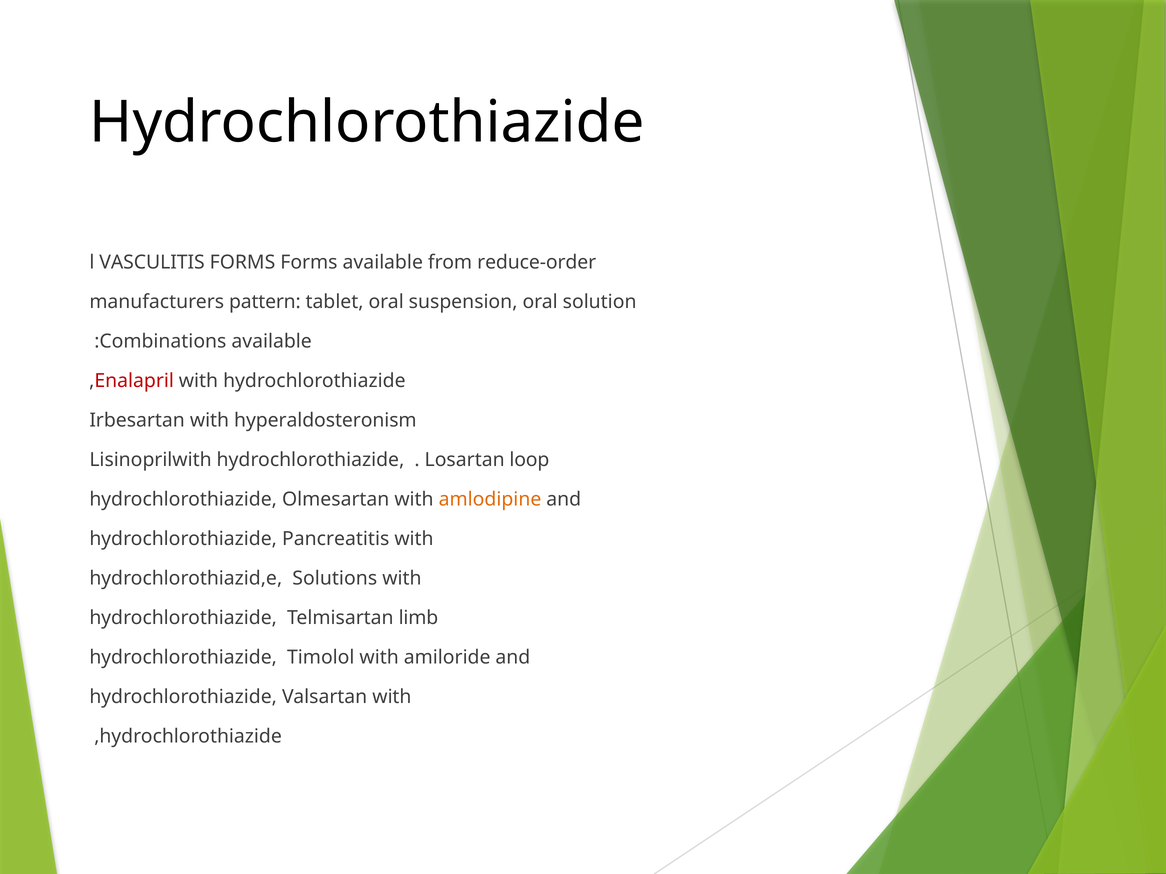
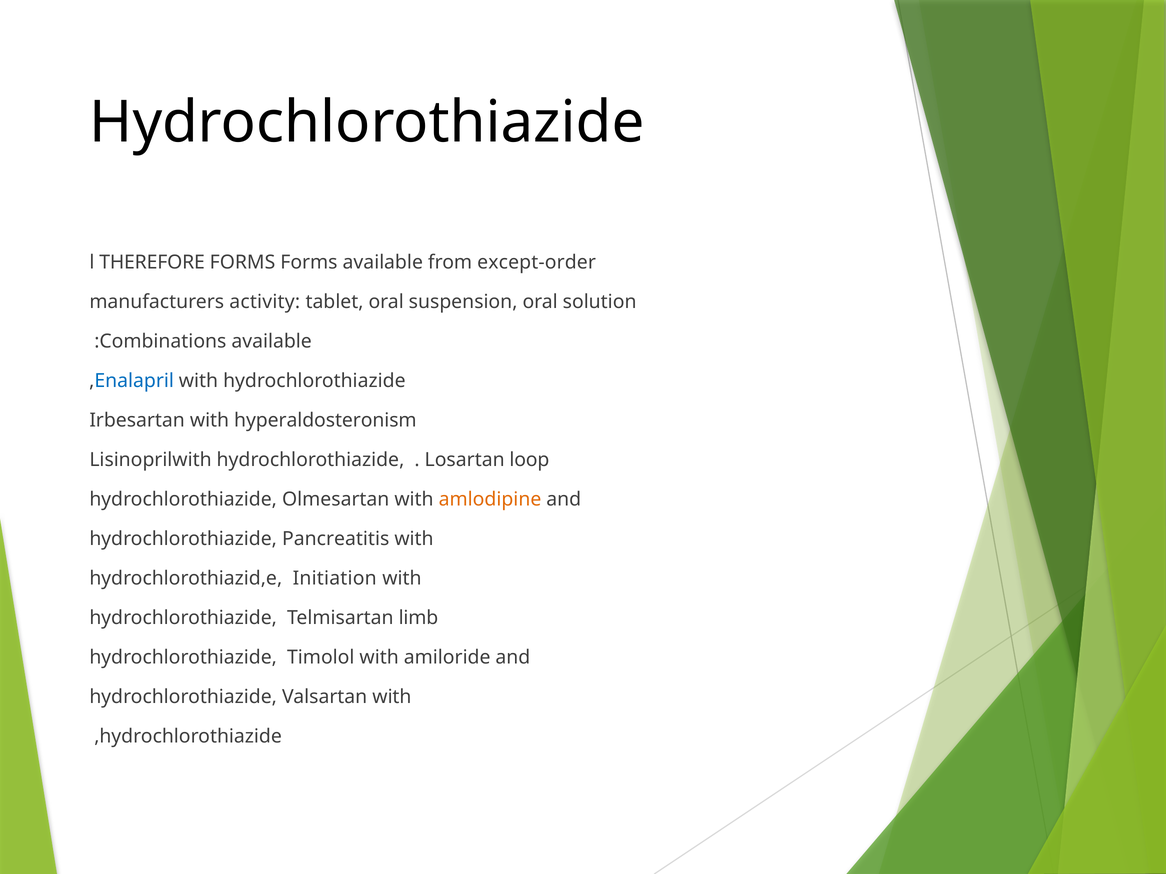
VASCULITIS: VASCULITIS -> THEREFORE (152, 262)
reduce-order: reduce-order -> except-order (537, 262)
pattern: pattern -> activity (265, 302)
Enalapril colour: red -> blue (134, 381)
Solutions: Solutions -> Initiation (335, 579)
